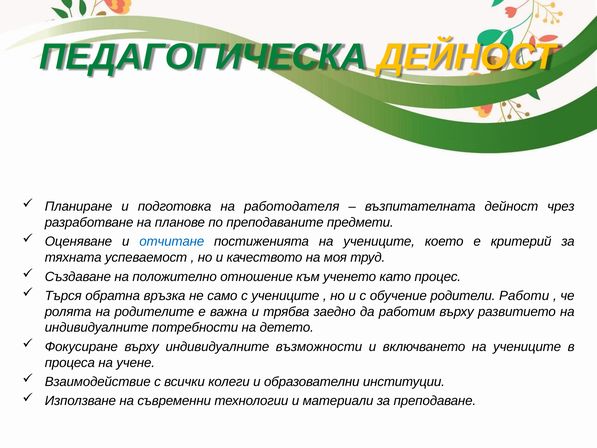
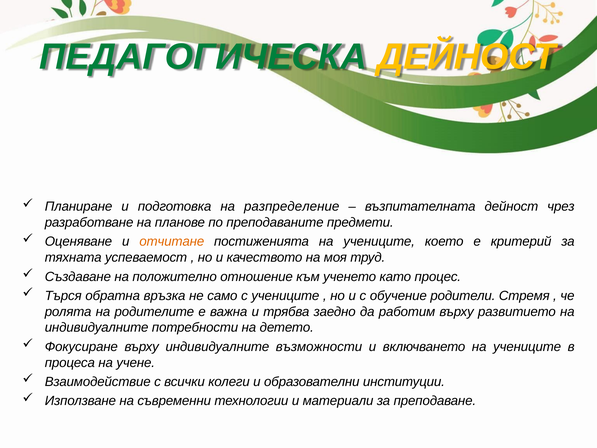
работодателя: работодателя -> разпределение (292, 206)
отчитане colour: blue -> orange (172, 241)
Работи: Работи -> Стремя (524, 296)
